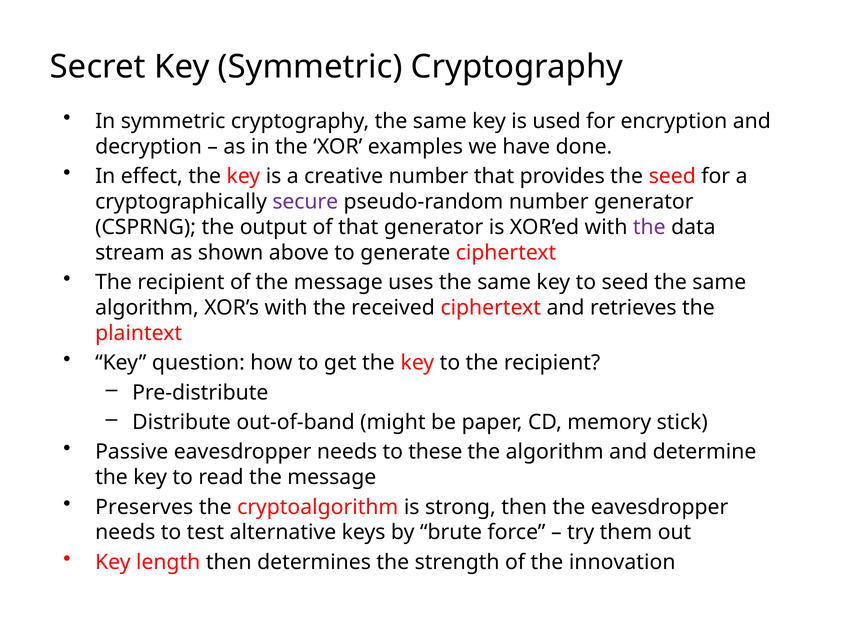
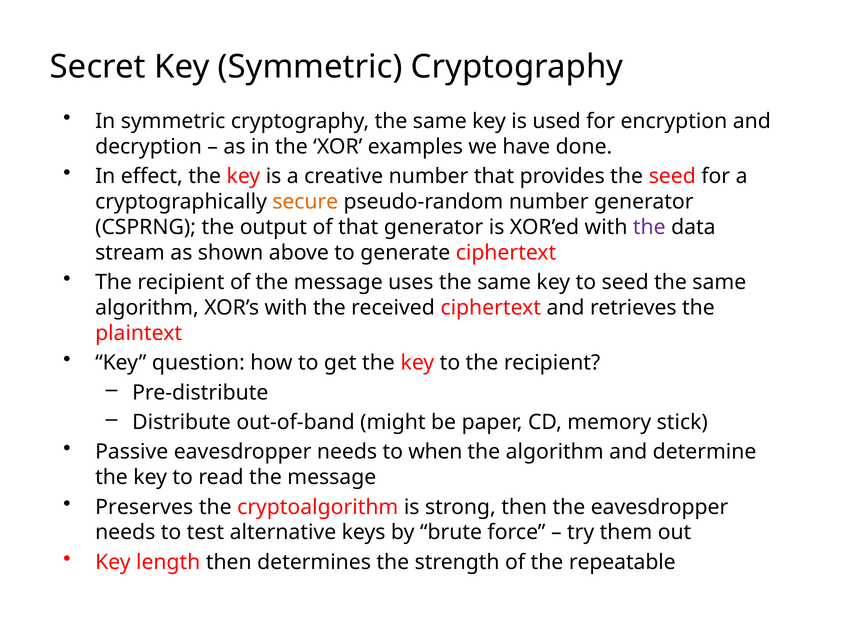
secure colour: purple -> orange (305, 202)
these: these -> when (435, 452)
innovation: innovation -> repeatable (622, 562)
